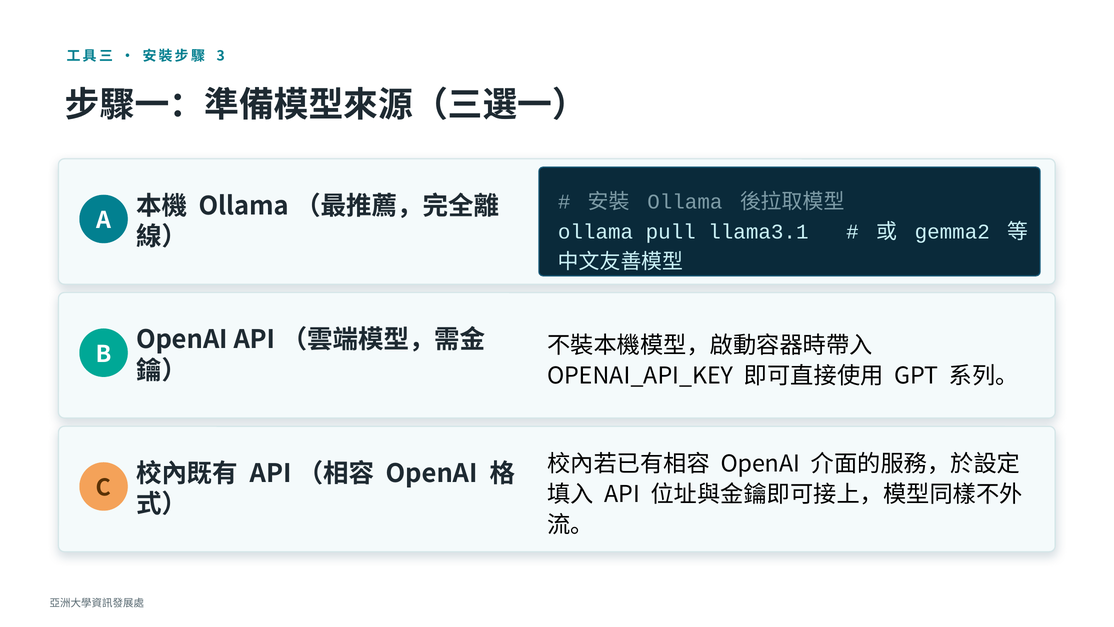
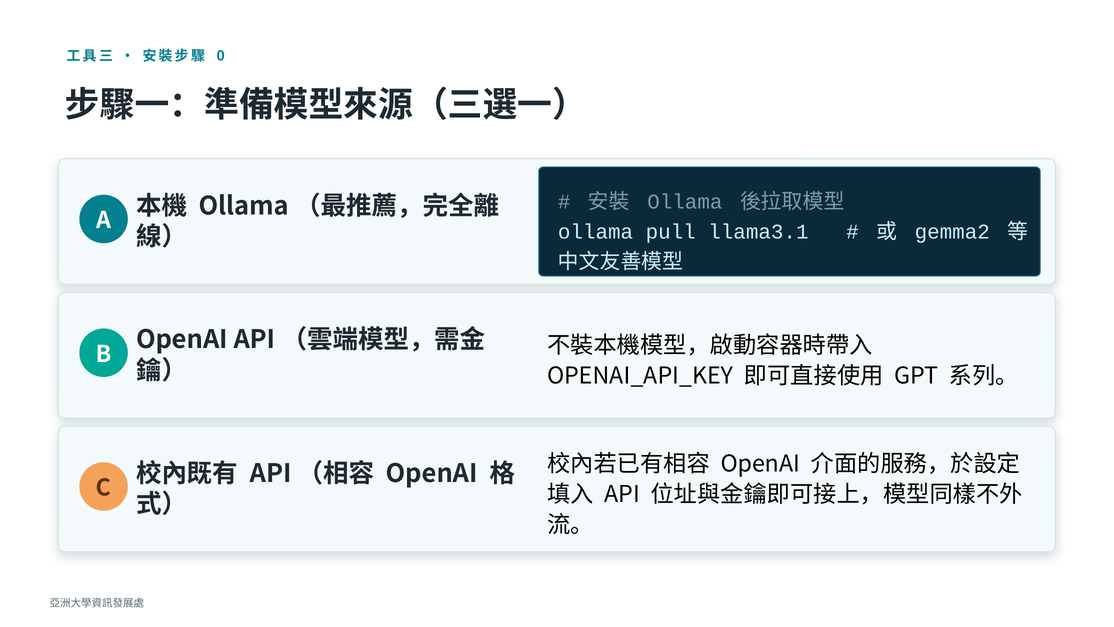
3: 3 -> 0 (221, 56)
